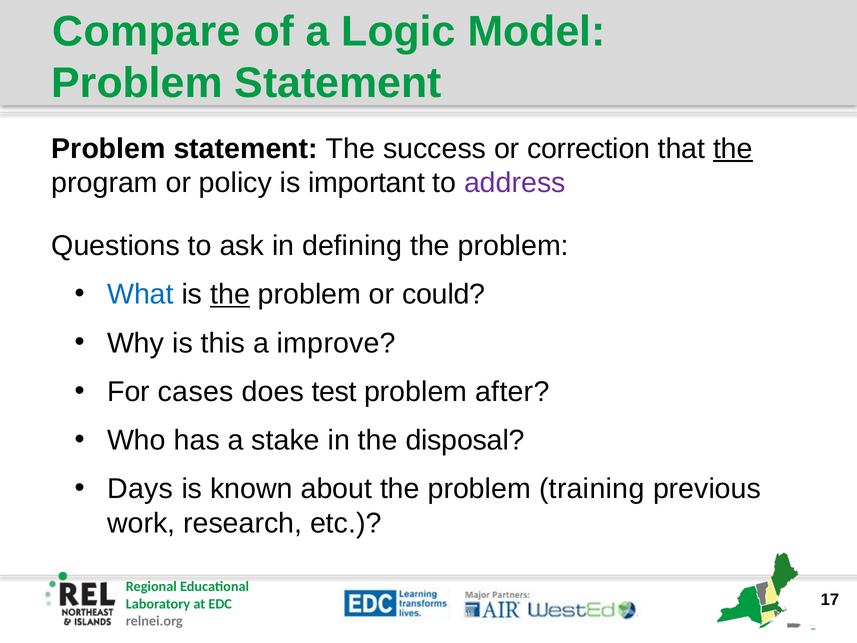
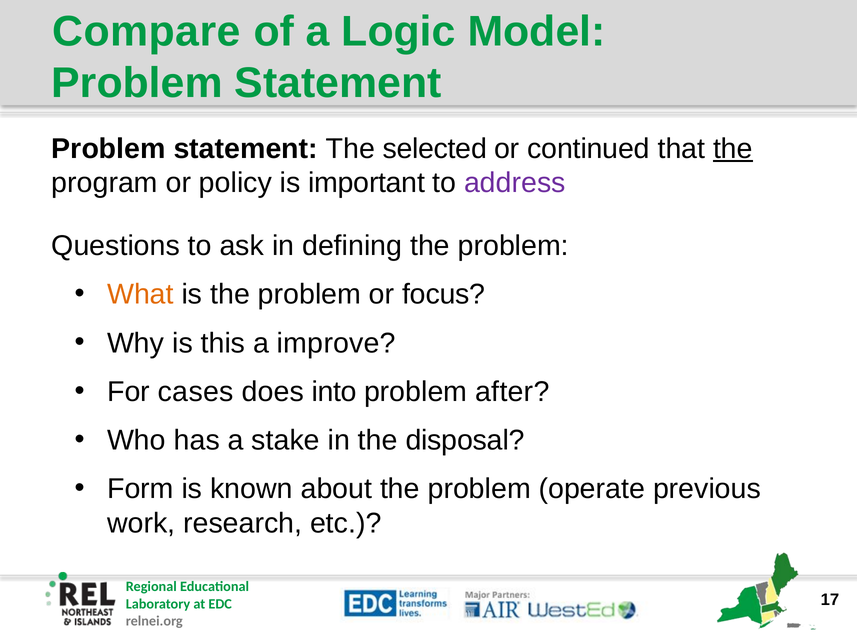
success: success -> selected (435, 149)
correction: correction -> continued (589, 149)
What colour: blue -> orange (140, 294)
the underline: present -> none (230, 294)
could: could -> focus (444, 294)
test: test -> into (334, 392)
Days: Days -> Form (140, 489)
training: training -> operate (592, 489)
